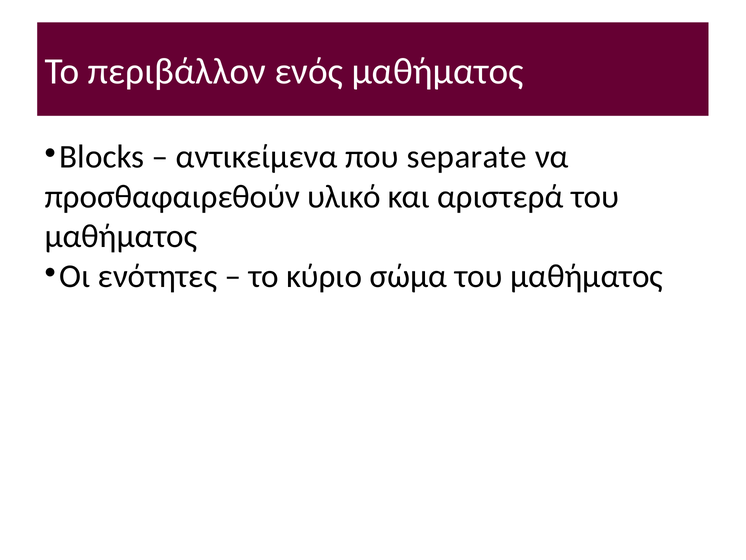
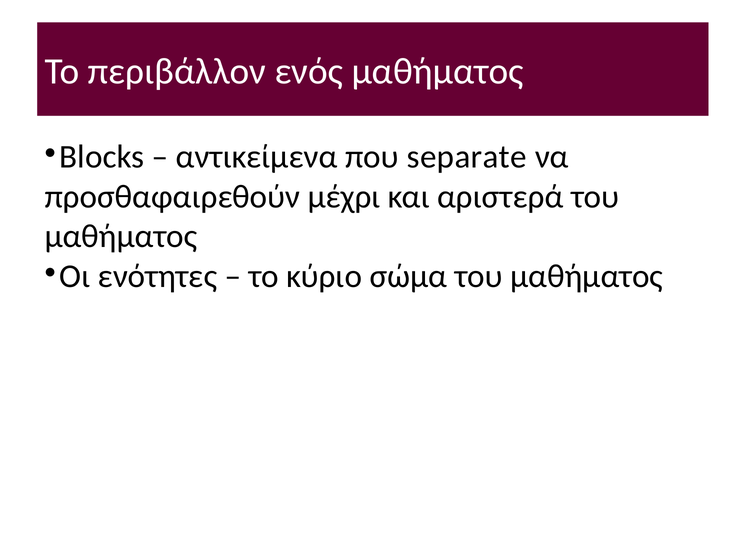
υλικό: υλικό -> μέχρι (344, 197)
